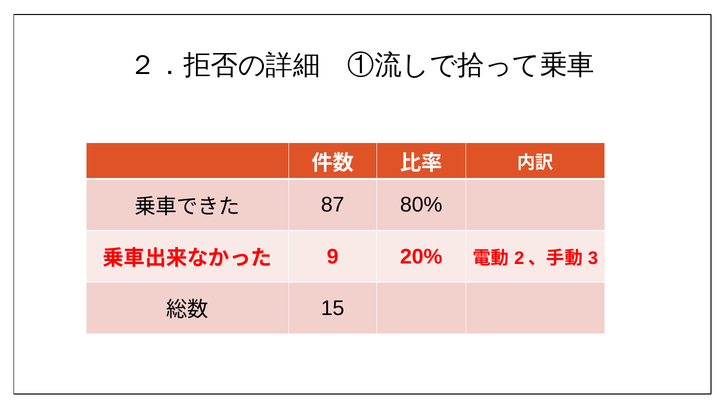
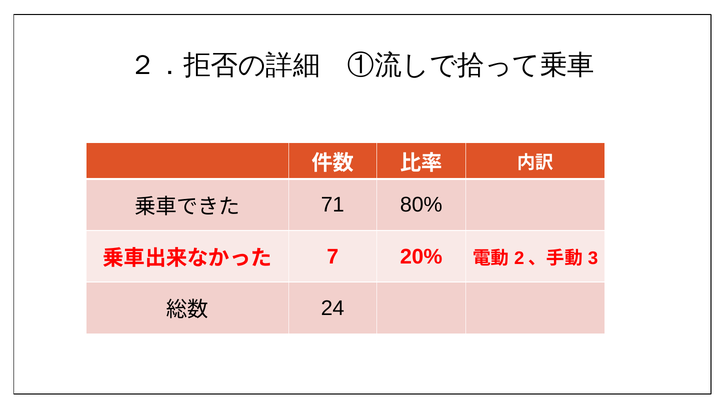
87: 87 -> 71 (333, 205)
9: 9 -> 7 (333, 256)
15: 15 -> 24 (333, 308)
